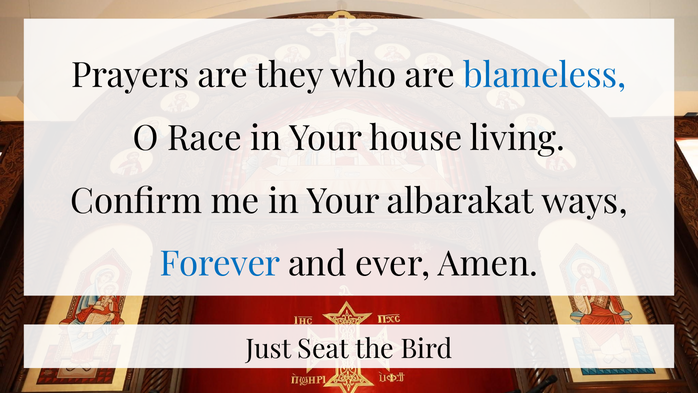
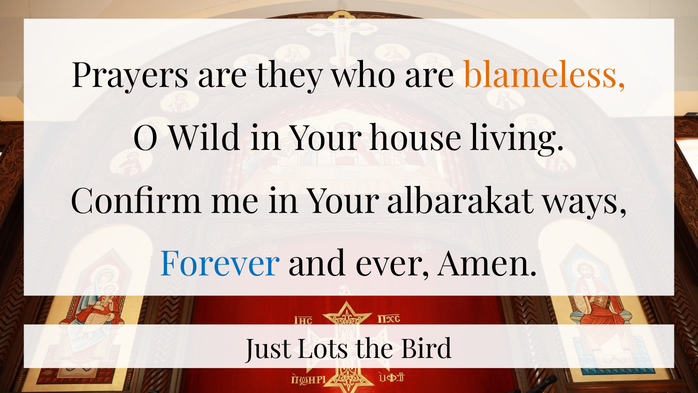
blameless colour: blue -> orange (545, 76)
Race: Race -> Wild (204, 139)
Seat: Seat -> Lots (323, 349)
